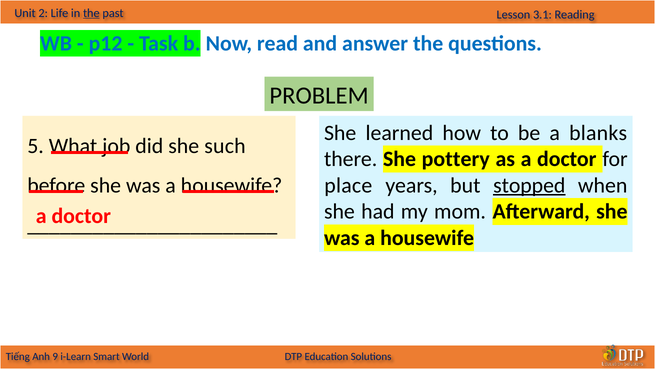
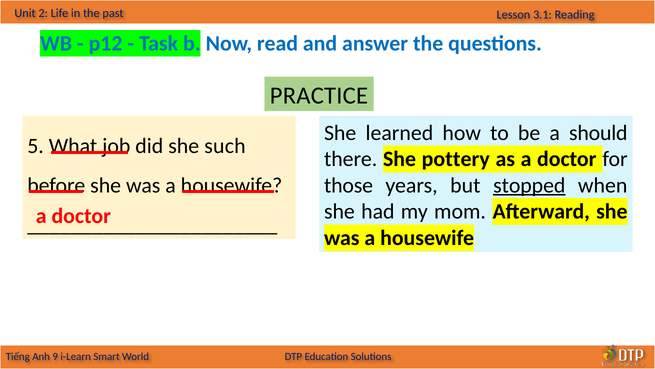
the underline: present -> none (91, 13)
PROBLEM: PROBLEM -> PRACTICE (319, 95)
blanks: blanks -> should (598, 133)
place: place -> those (348, 185)
